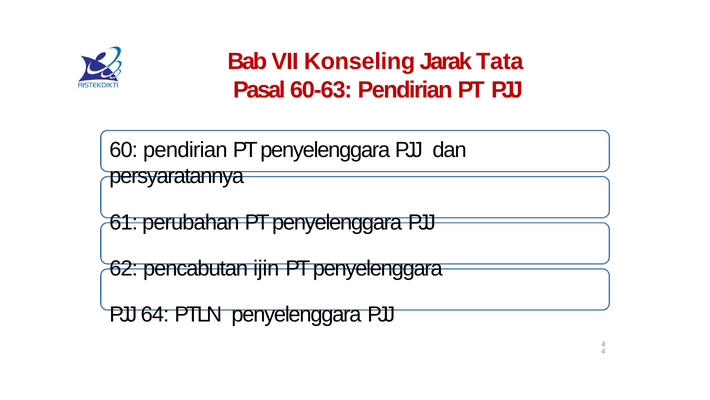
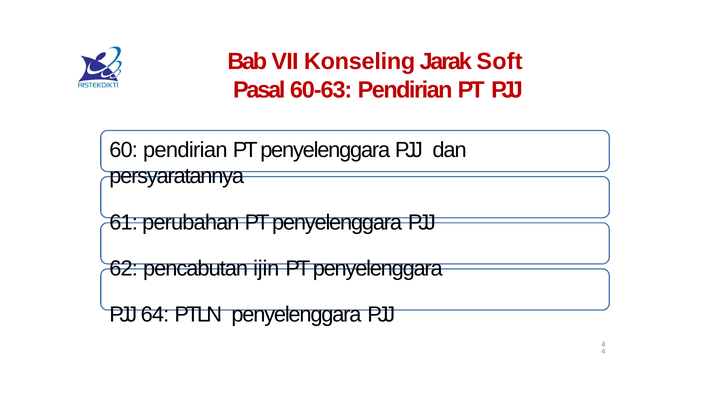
Tata: Tata -> Soft (500, 62)
